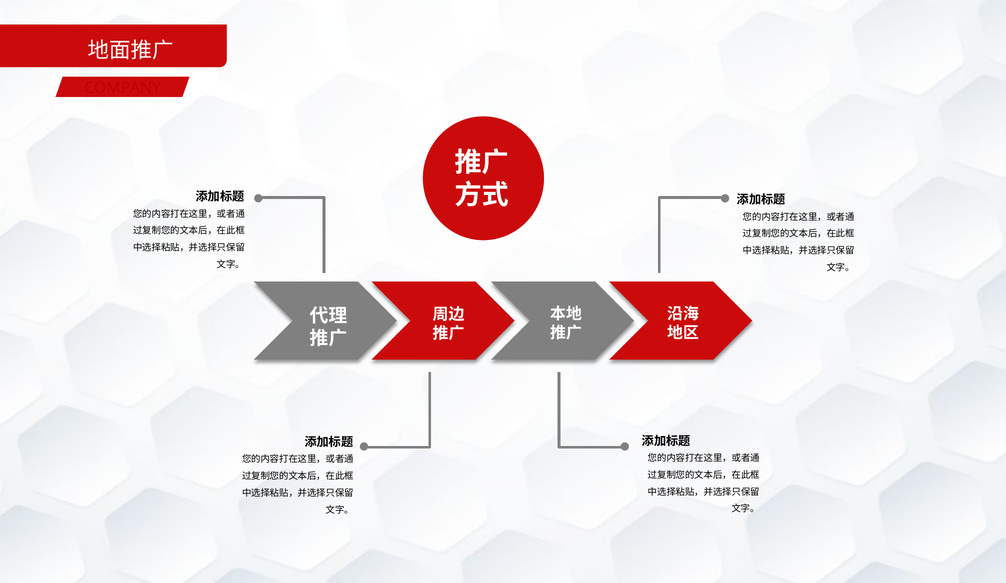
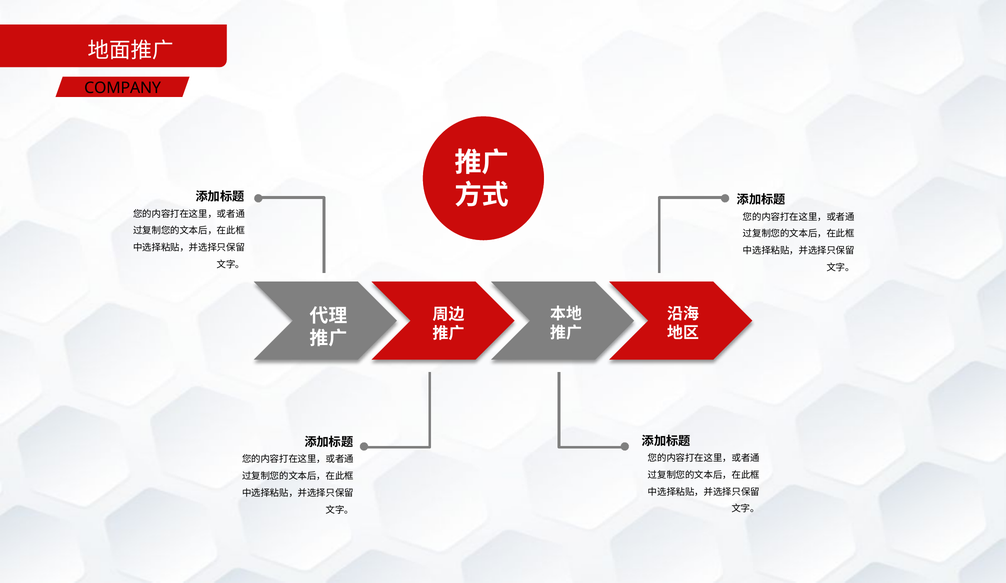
COMPANY colour: red -> black (123, 88)
